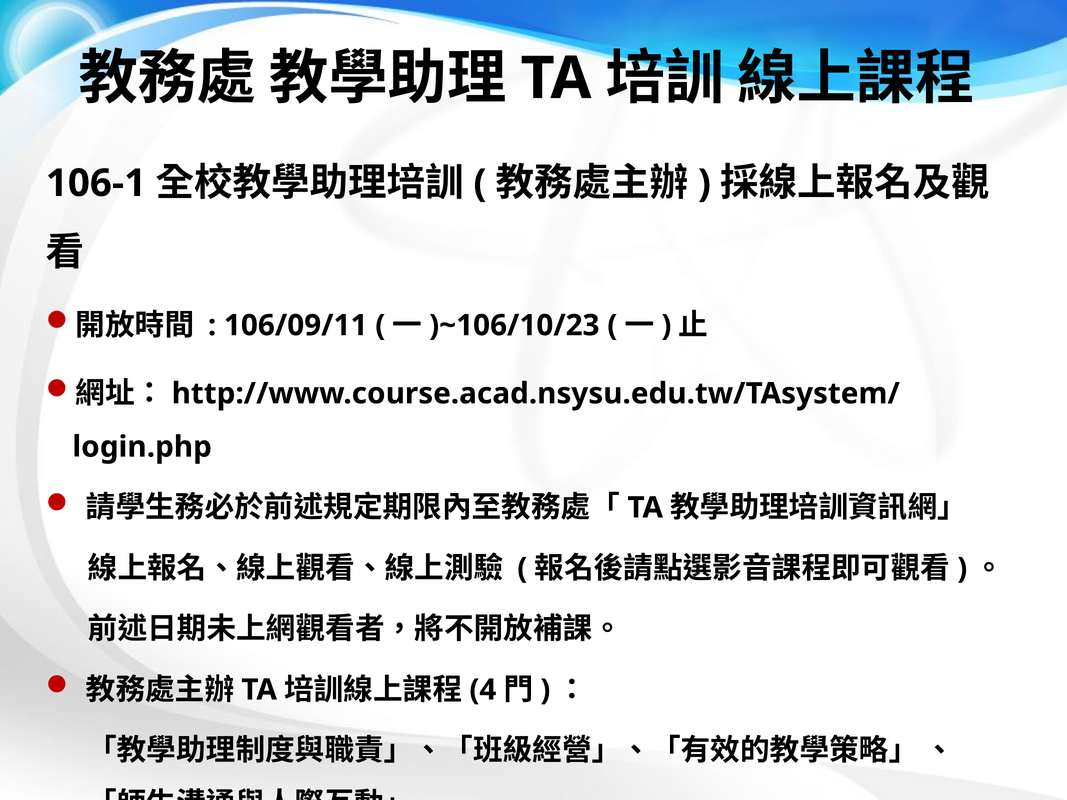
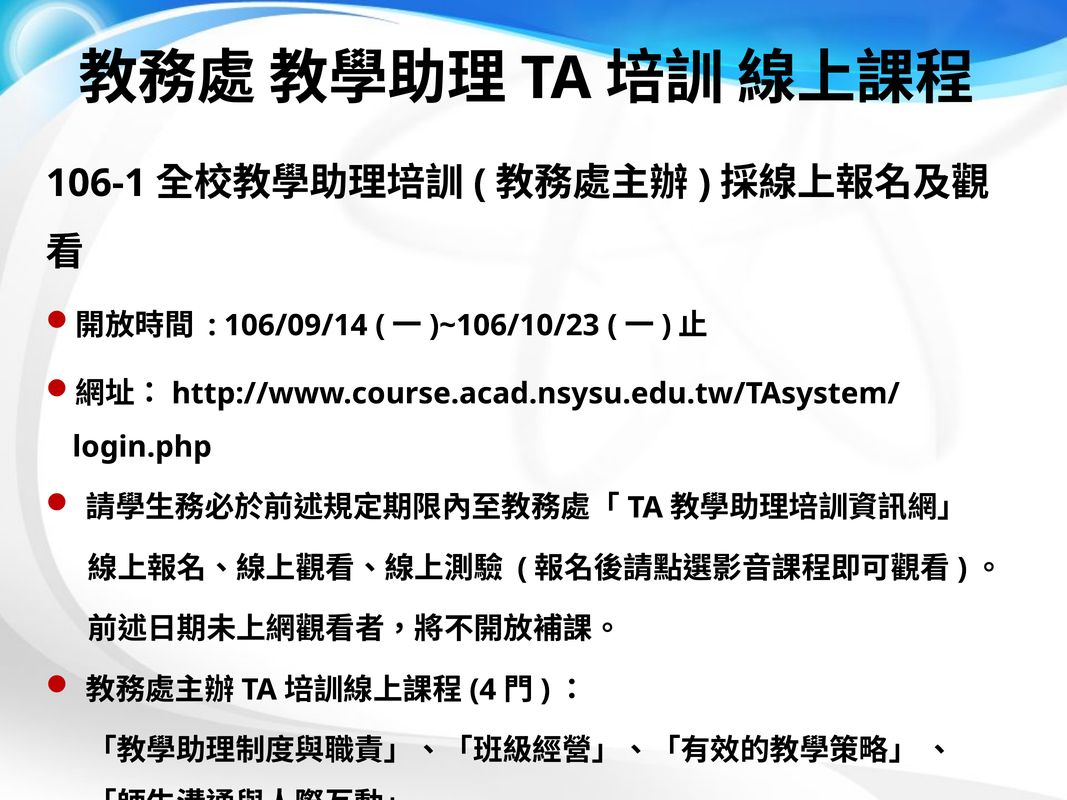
106/09/11: 106/09/11 -> 106/09/14 (296, 326)
